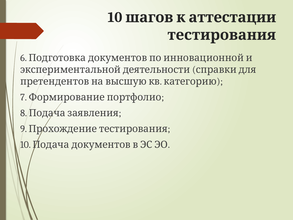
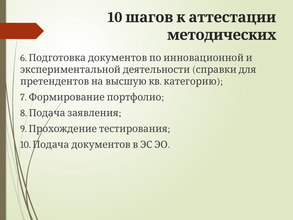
тестирования: тестирования -> методических (222, 35)
